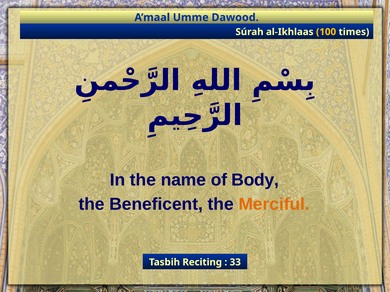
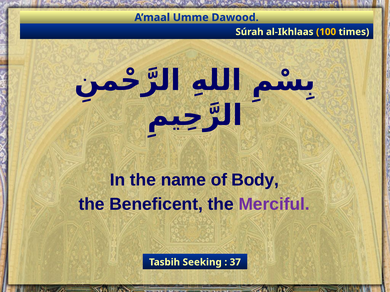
Merciful colour: orange -> purple (274, 204)
Reciting: Reciting -> Seeking (202, 263)
33: 33 -> 37 (235, 263)
